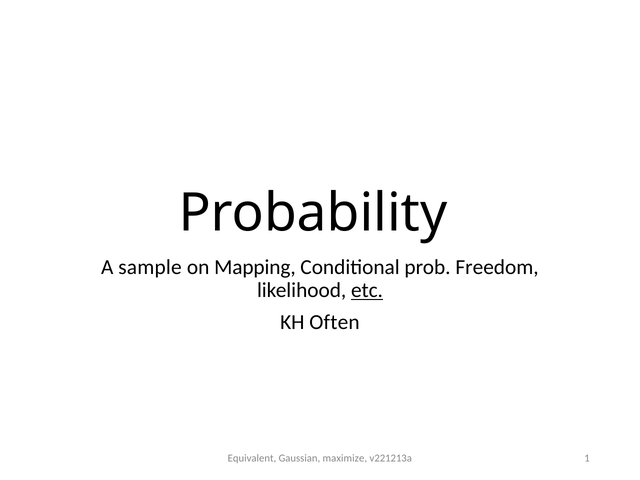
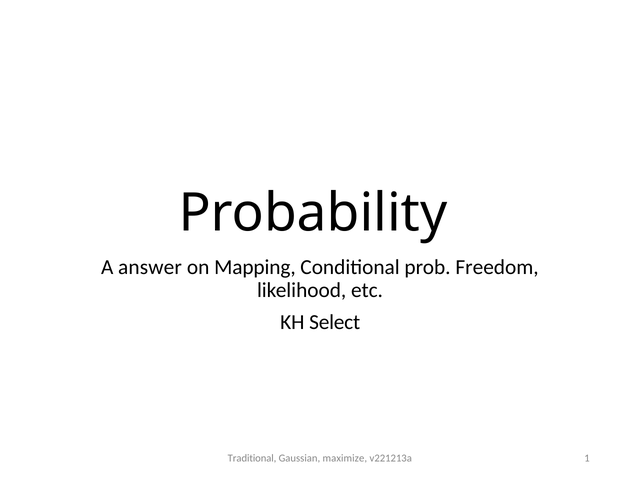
sample: sample -> answer (150, 267)
etc underline: present -> none (367, 290)
Often: Often -> Select (335, 322)
Equivalent: Equivalent -> Traditional (252, 458)
